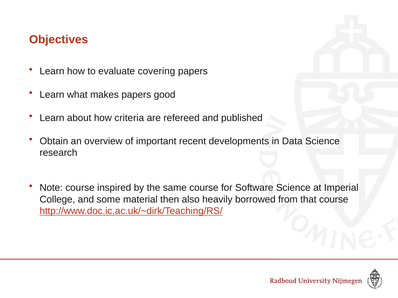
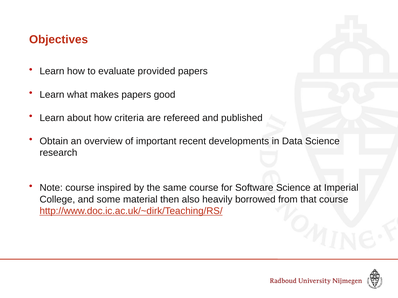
covering: covering -> provided (156, 71)
